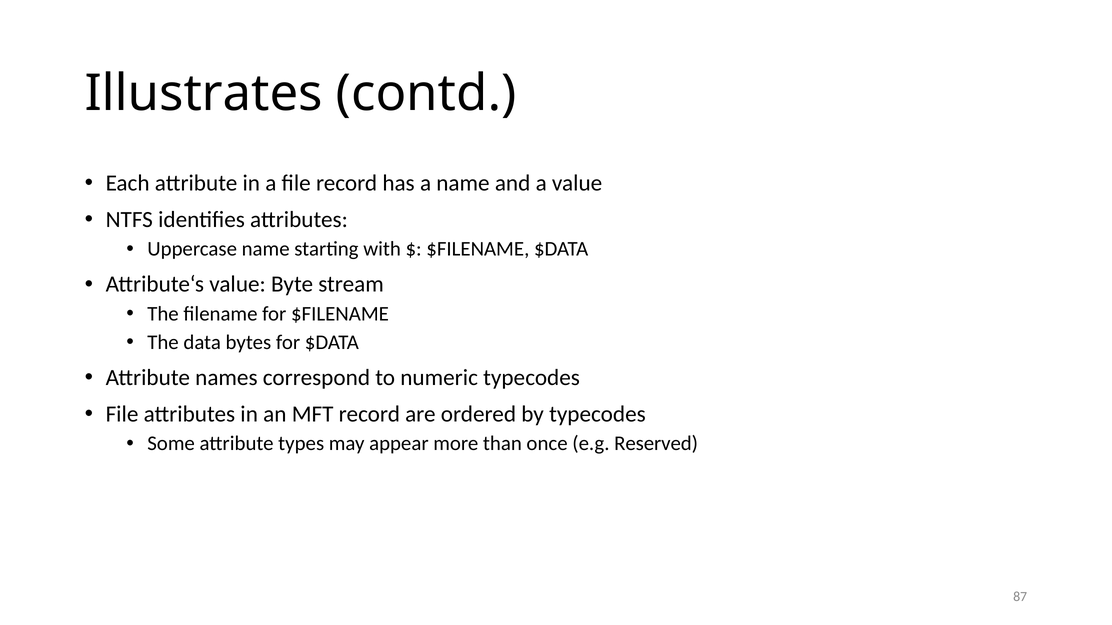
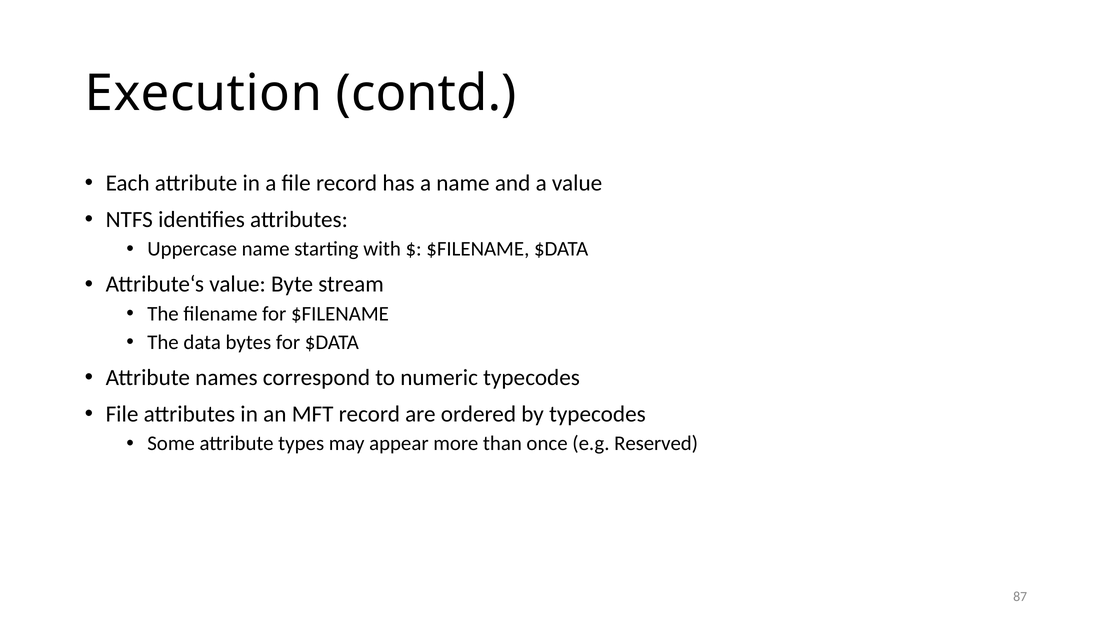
Illustrates: Illustrates -> Execution (203, 93)
